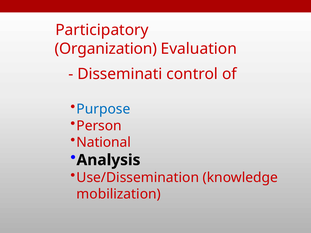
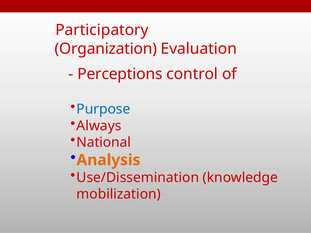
Disseminati: Disseminati -> Perceptions (120, 74)
Person: Person -> Always (99, 126)
Analysis colour: black -> orange (108, 160)
